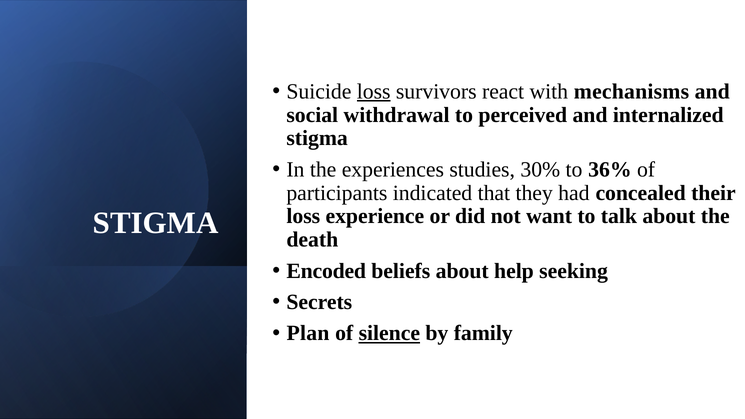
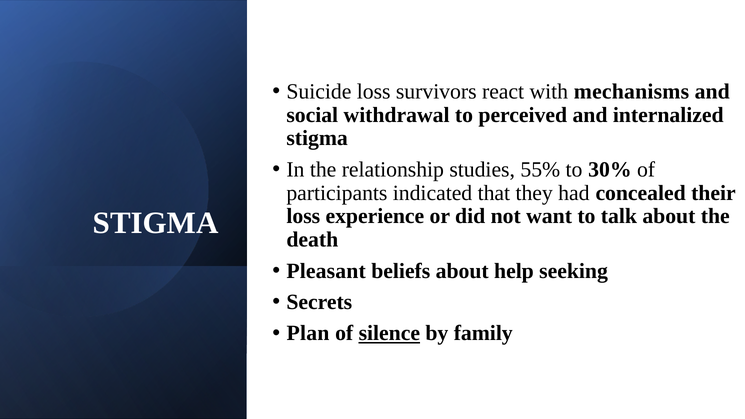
loss underline: present -> none (374, 91)
experiences: experiences -> relationship (393, 169)
30%: 30% -> 55% (540, 169)
36%: 36% -> 30% (610, 169)
Encoded: Encoded -> Pleasant (326, 271)
